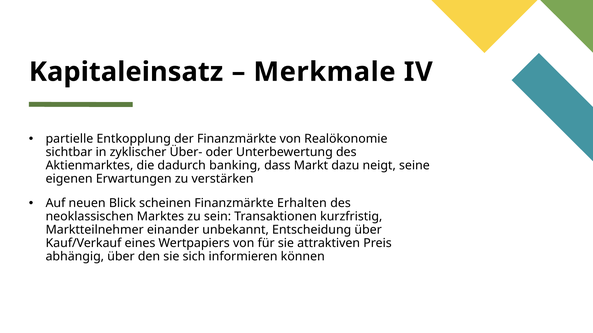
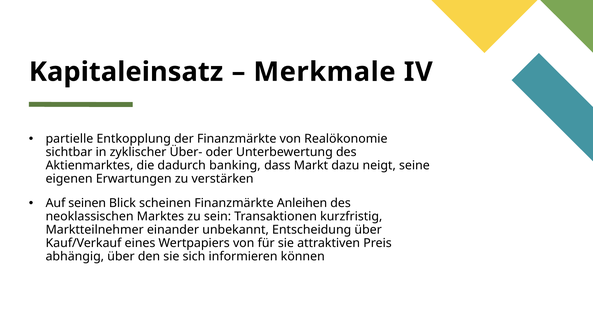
neuen: neuen -> seinen (87, 204)
Erhalten: Erhalten -> Anleihen (302, 204)
